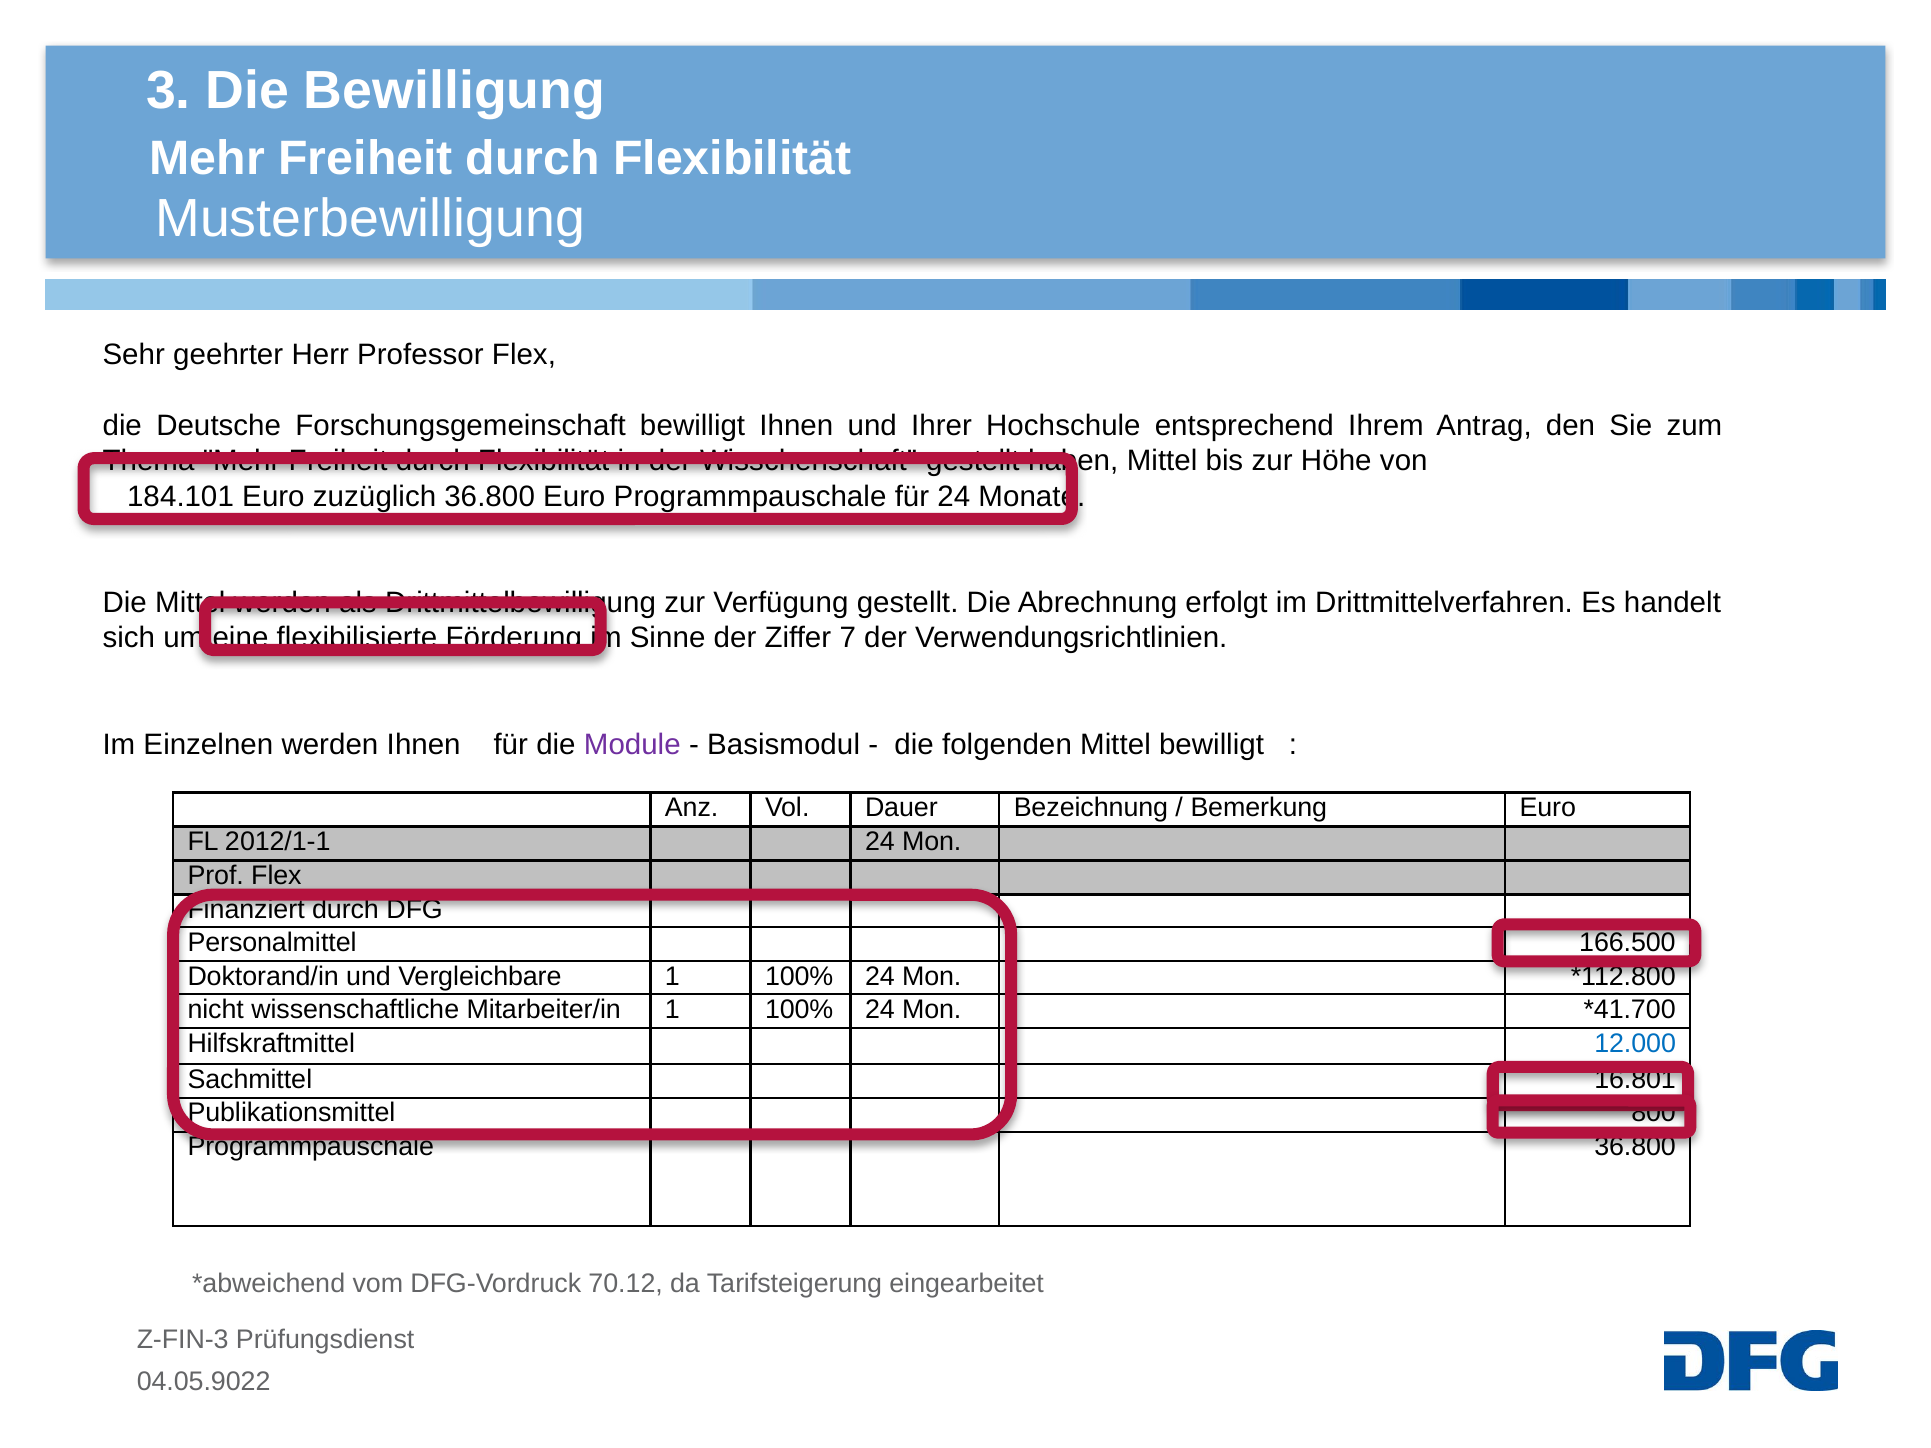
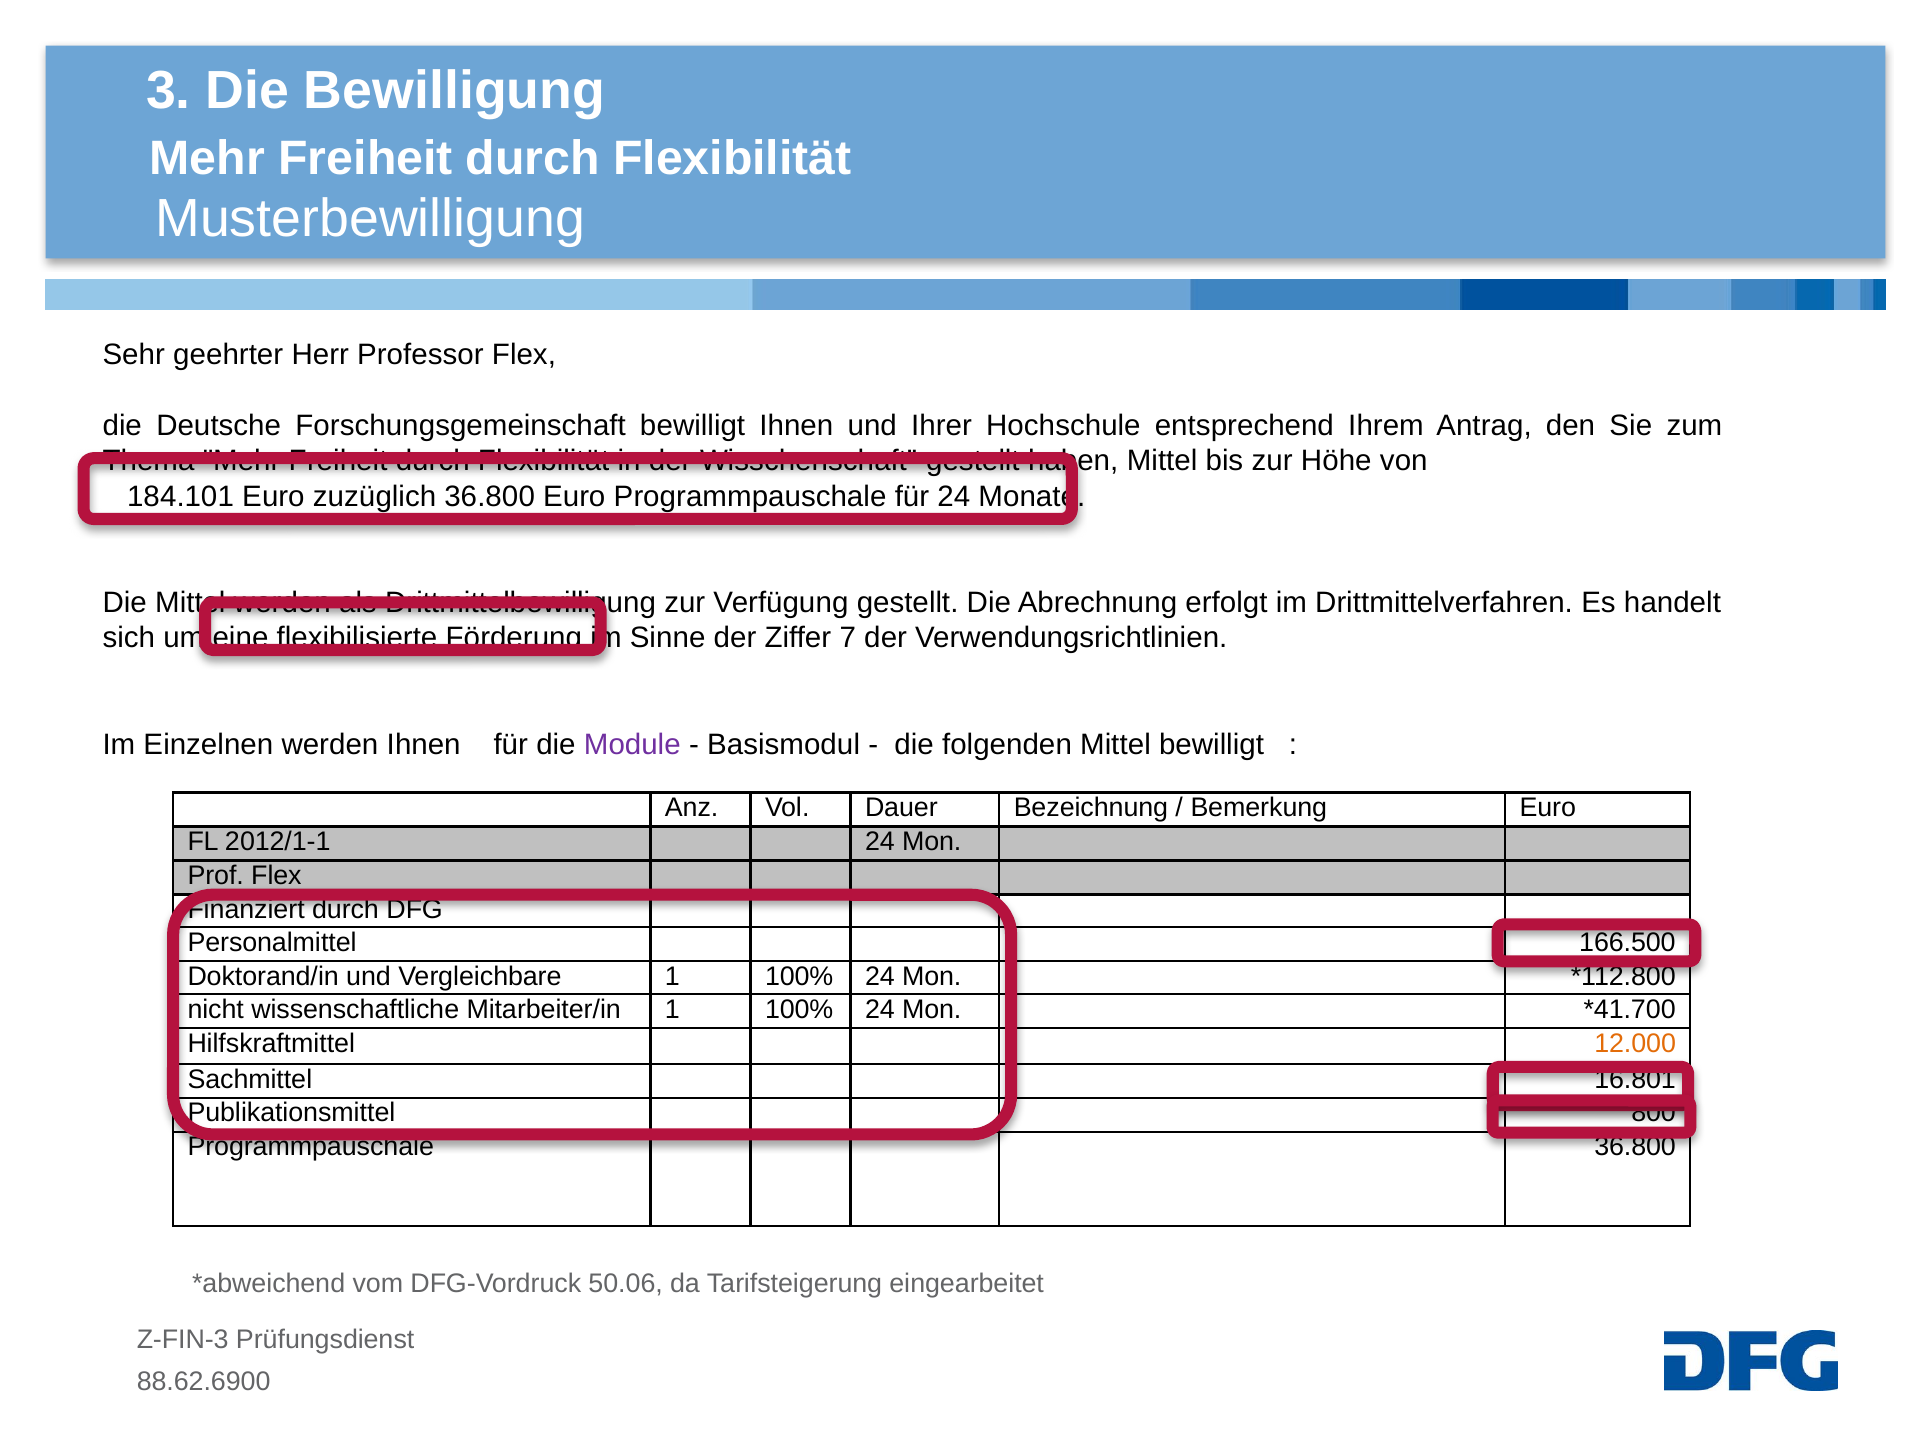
12.000 colour: blue -> orange (1635, 1044)
70.12: 70.12 -> 50.06 (626, 1284)
04.05.9022: 04.05.9022 -> 88.62.6900 (204, 1382)
